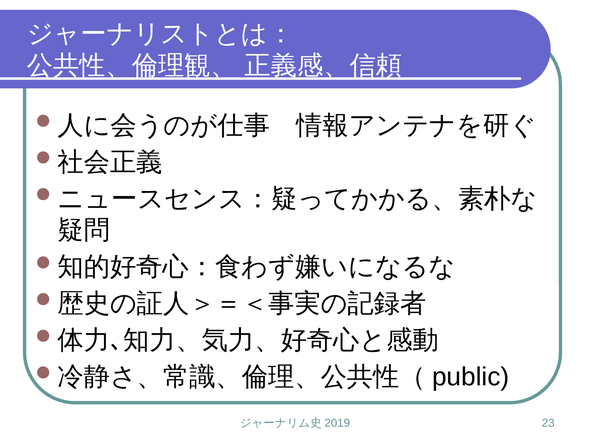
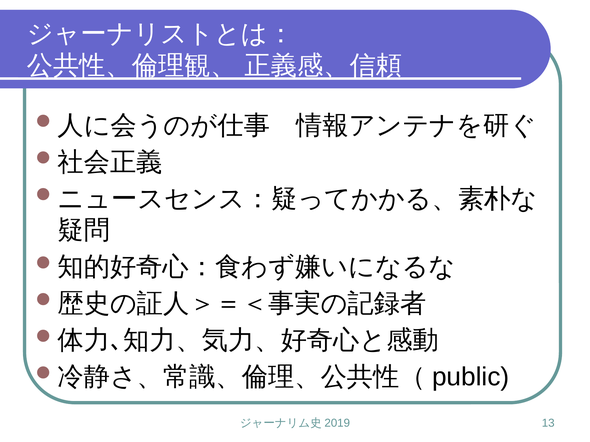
23: 23 -> 13 (548, 424)
